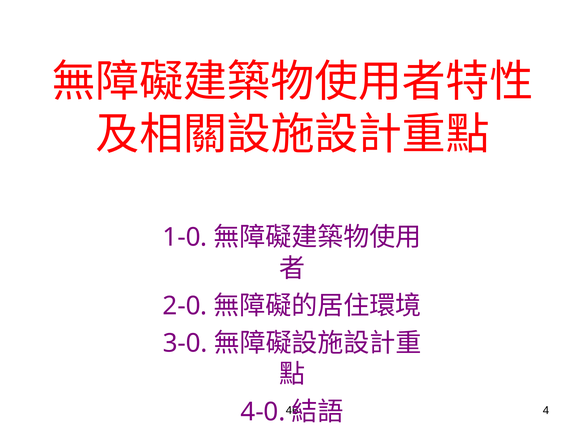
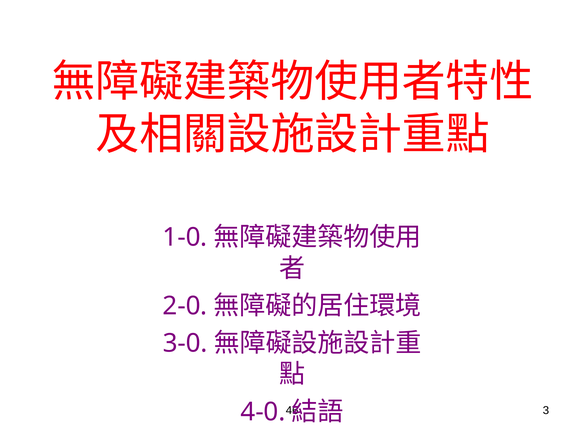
4: 4 -> 3 (546, 411)
